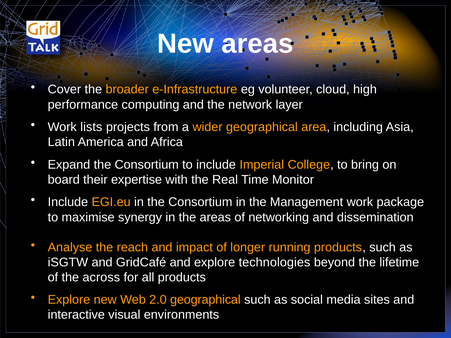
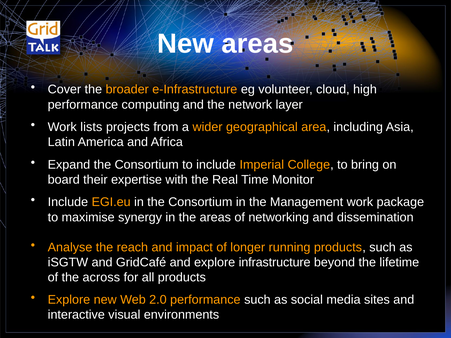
technologies: technologies -> infrastructure (275, 262)
2.0 geographical: geographical -> performance (205, 300)
